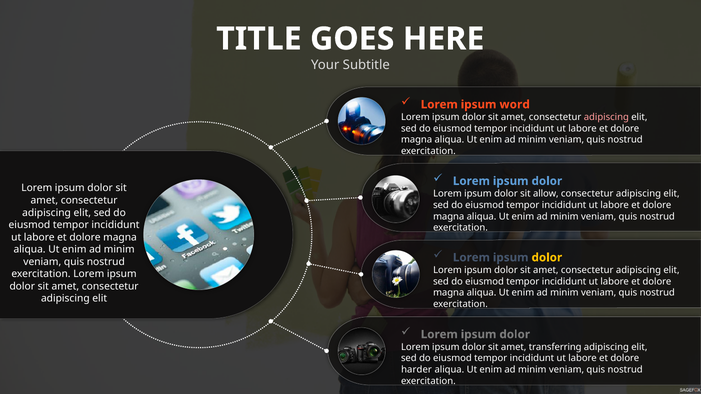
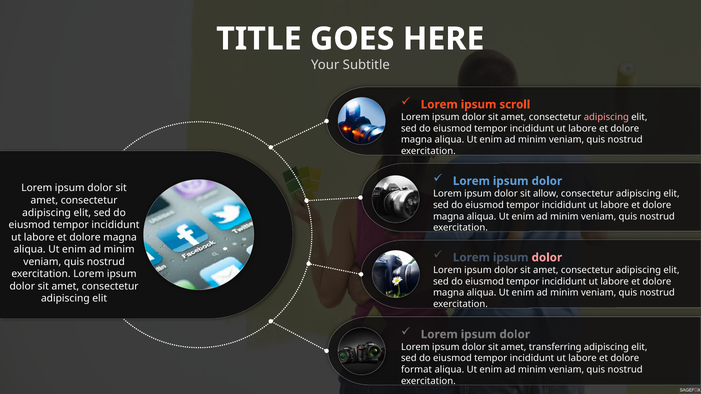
word: word -> scroll (515, 105)
dolor colour: yellow -> pink (547, 258)
harder: harder -> format (417, 370)
